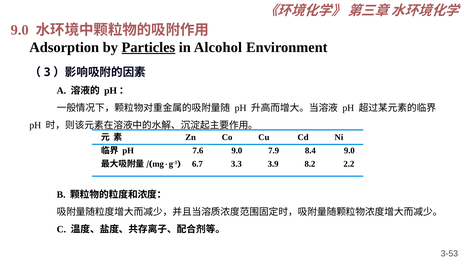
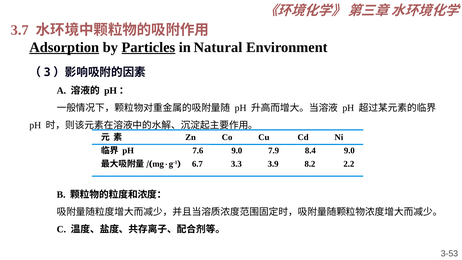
9.0: 9.0 -> 3.7 (20, 30)
Adsorption underline: none -> present (64, 47)
Alcohol: Alcohol -> Natural (218, 47)
